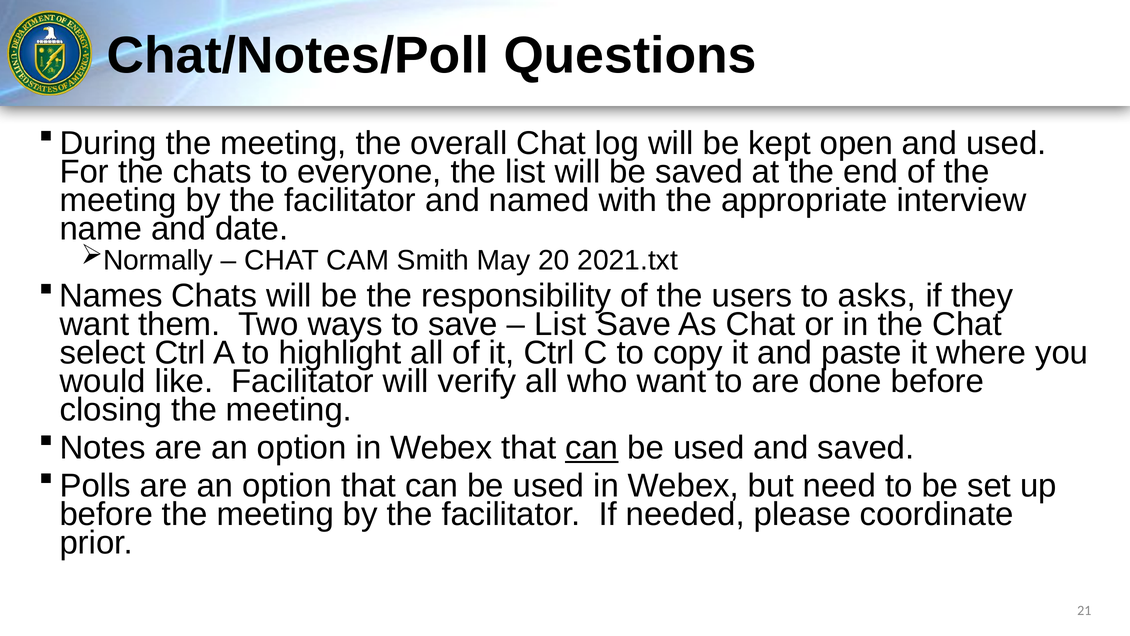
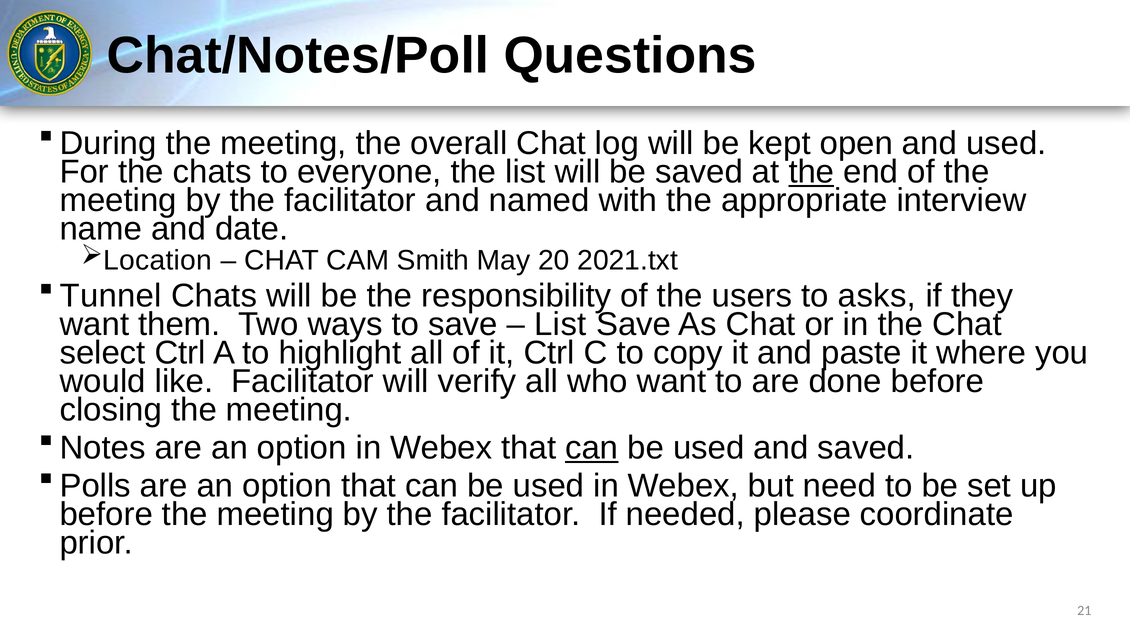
the underline: none -> present (811, 172)
Normally: Normally -> Location (158, 260)
Names: Names -> Tunnel (111, 296)
